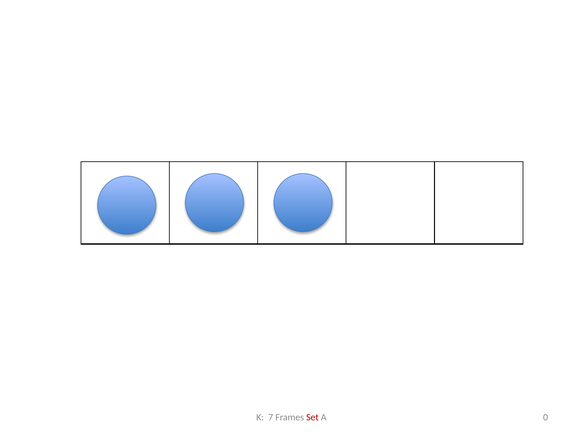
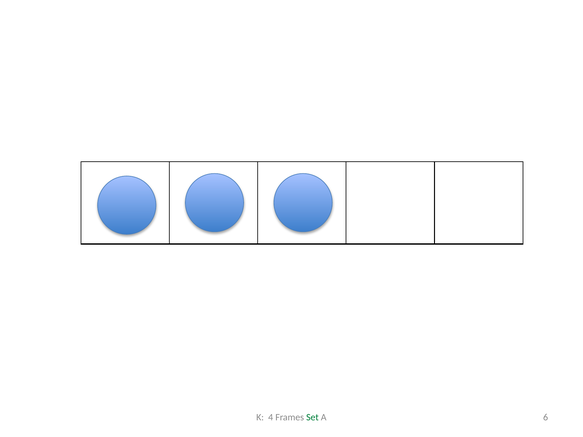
7: 7 -> 4 (271, 417)
Set colour: red -> green (312, 417)
0: 0 -> 6 (546, 417)
